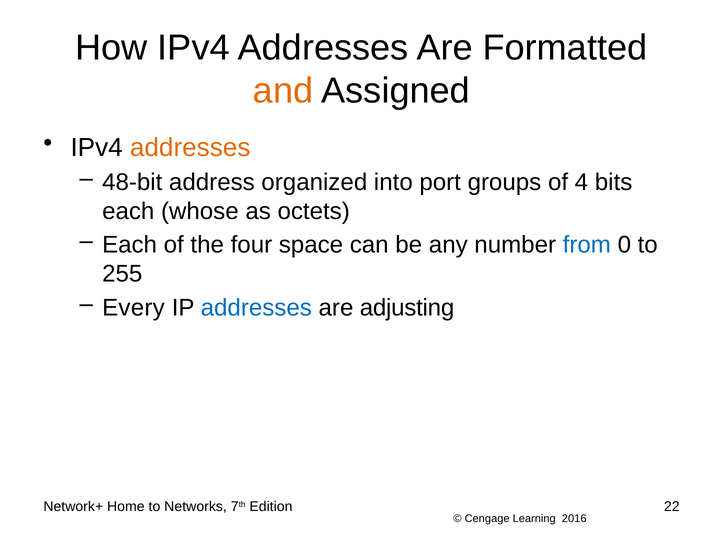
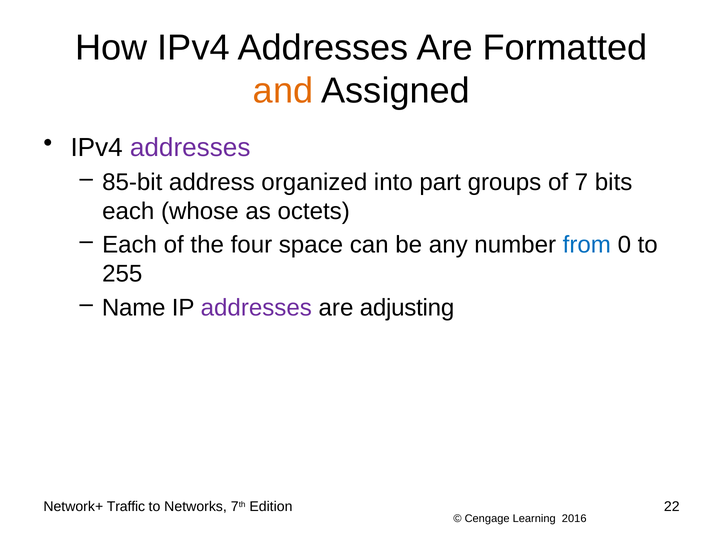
addresses colour: orange -> purple (190, 148)
48-bit: 48-bit -> 85-bit (132, 182)
port: port -> part (440, 182)
4: 4 -> 7 (581, 182)
Every: Every -> Name (134, 308)
addresses colour: blue -> purple (256, 308)
Home: Home -> Traffic (126, 507)
